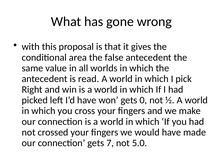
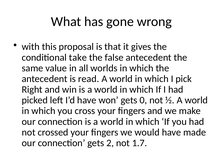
area: area -> take (78, 57)
7: 7 -> 2 (110, 143)
5.0: 5.0 -> 1.7 (140, 143)
